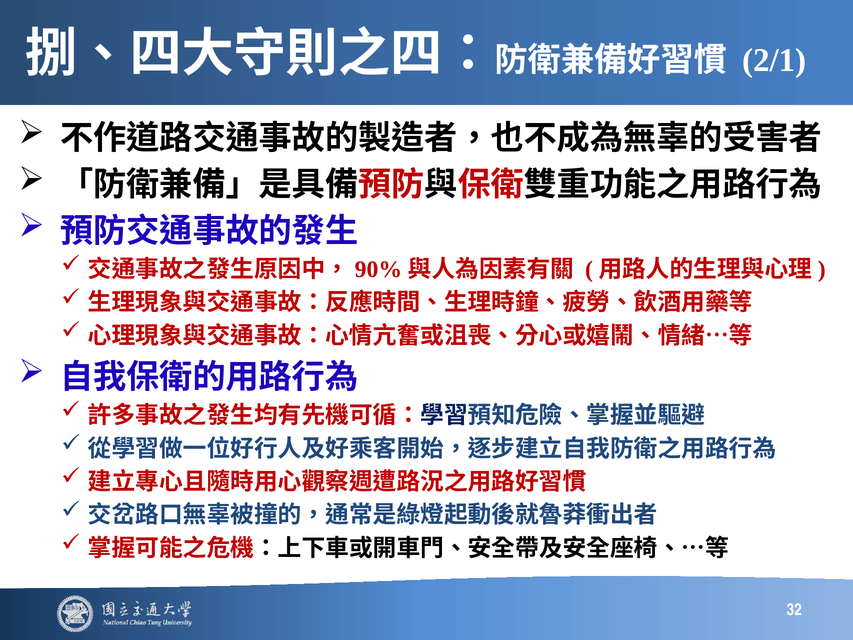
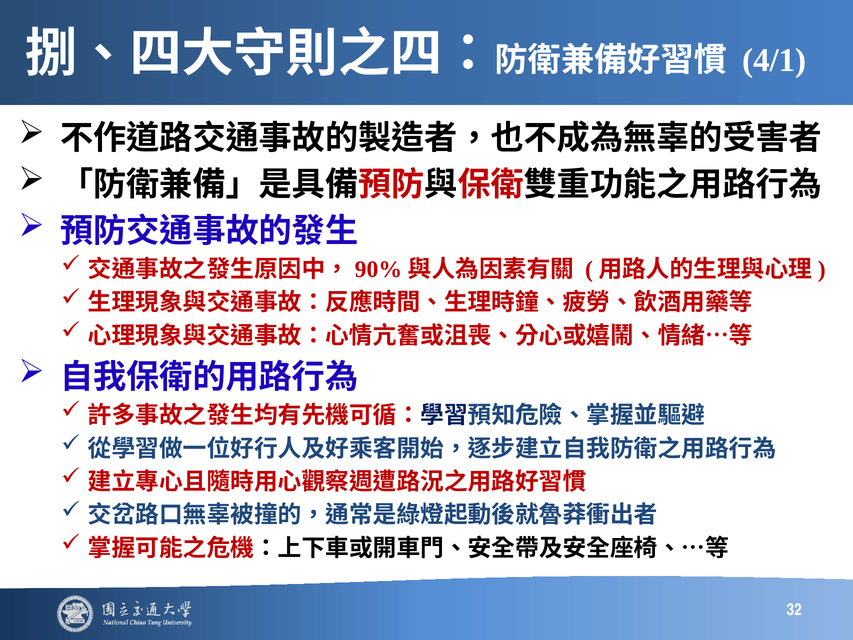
2/1: 2/1 -> 4/1 (774, 60)
